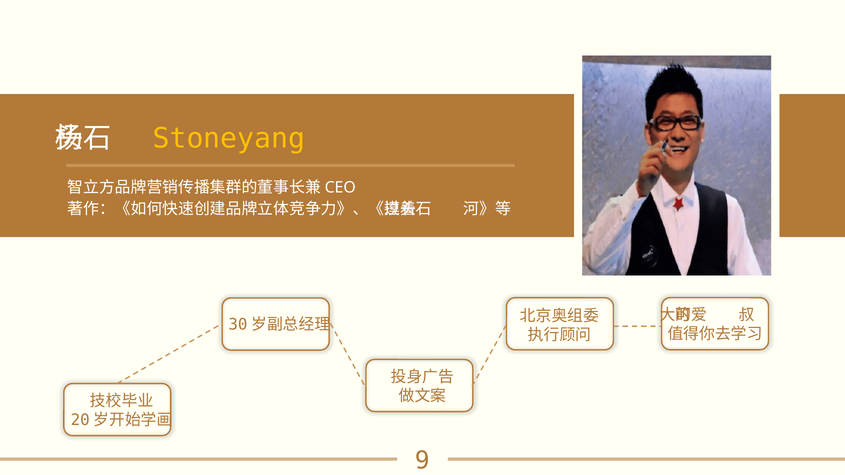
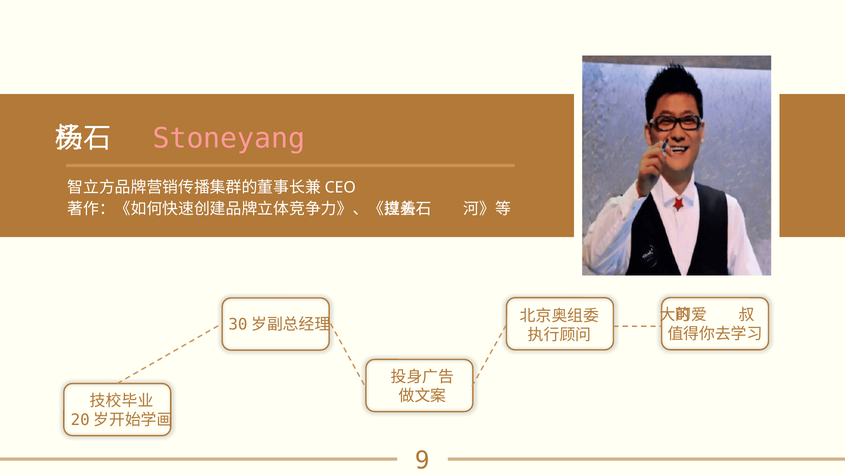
Stoneyang colour: yellow -> pink (229, 139)
